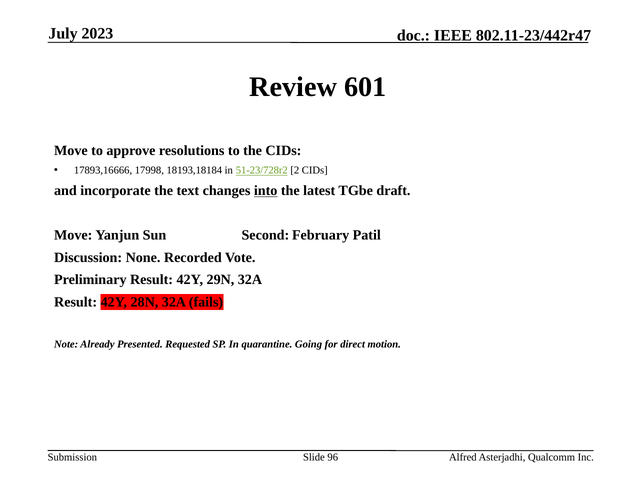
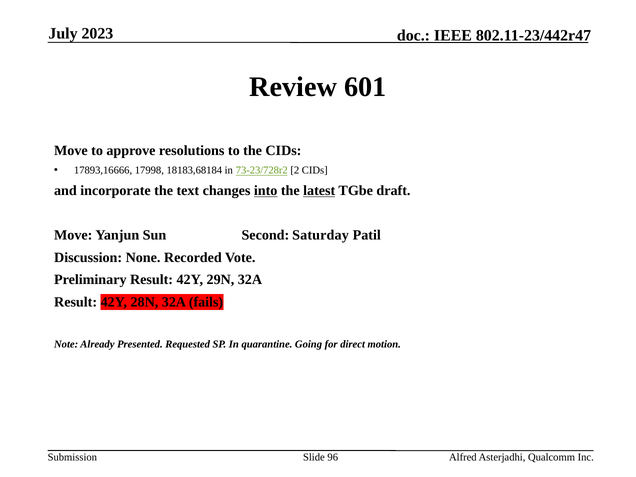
18193,18184: 18193,18184 -> 18183,68184 (194, 170)
51-23/728r2: 51-23/728r2 -> 73-23/728r2 (262, 170)
latest underline: none -> present (319, 191)
February: February -> Saturday (321, 235)
